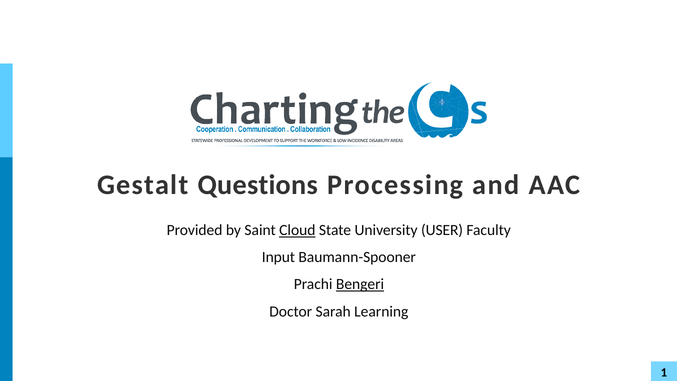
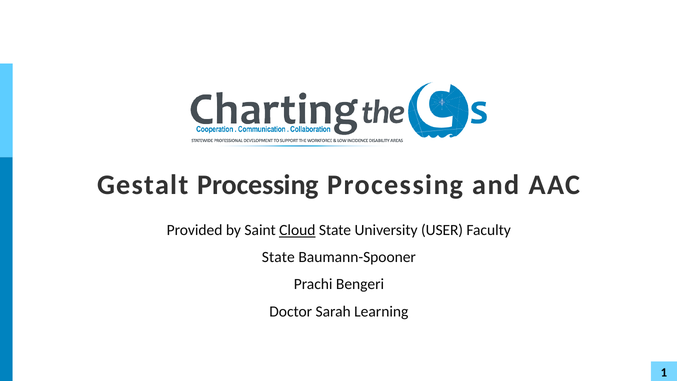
Gestalt Questions: Questions -> Processing (258, 185)
Input: Input -> State (278, 257)
Bengeri underline: present -> none (360, 284)
